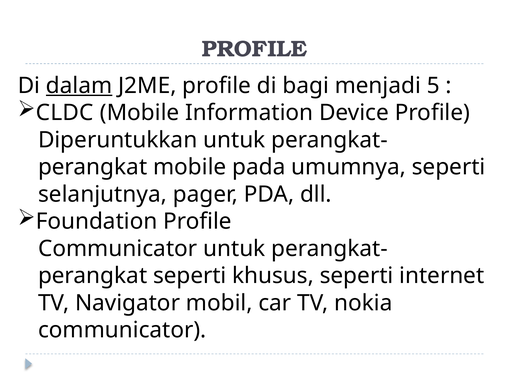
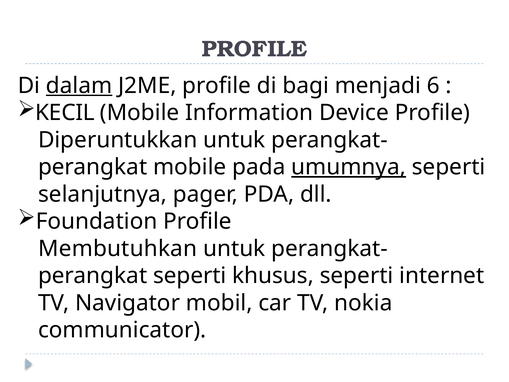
5: 5 -> 6 (433, 86)
CLDC: CLDC -> KECIL (65, 113)
umumnya underline: none -> present (349, 167)
Communicator: Communicator -> Membutuhkan (118, 248)
